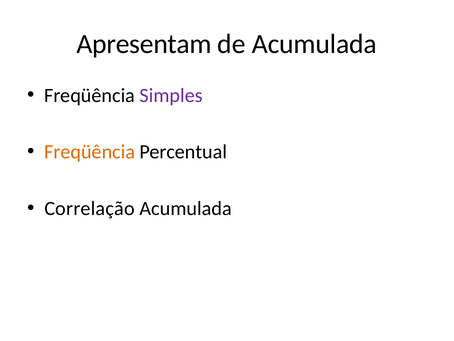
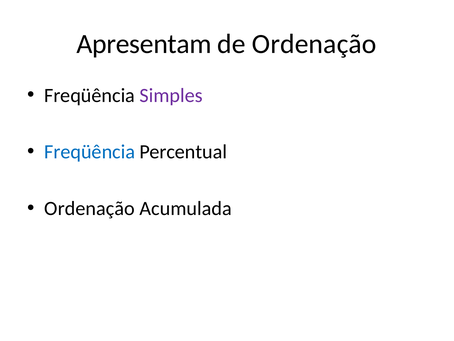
de Acumulada: Acumulada -> Ordenação (314, 44)
Freqüência colour: orange -> blue (90, 152)
Correlação: Correlação -> Ordenação (90, 208)
